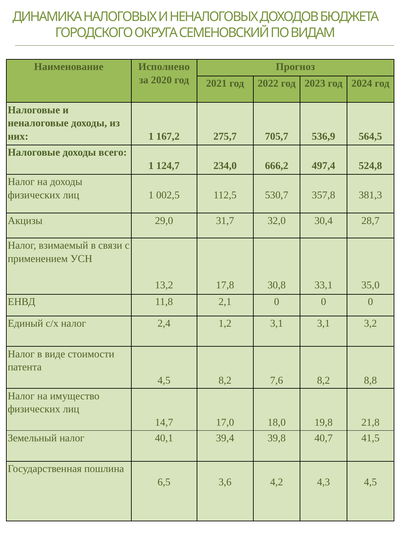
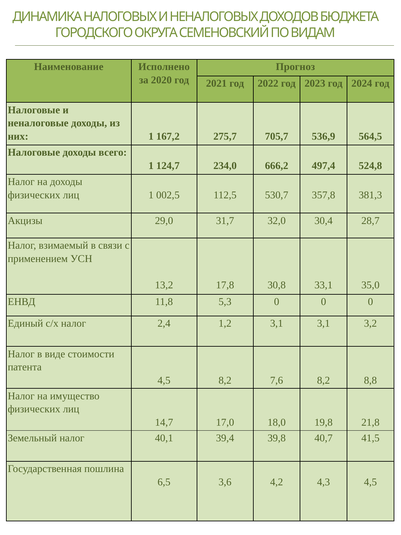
2,1: 2,1 -> 5,3 (225, 302)
